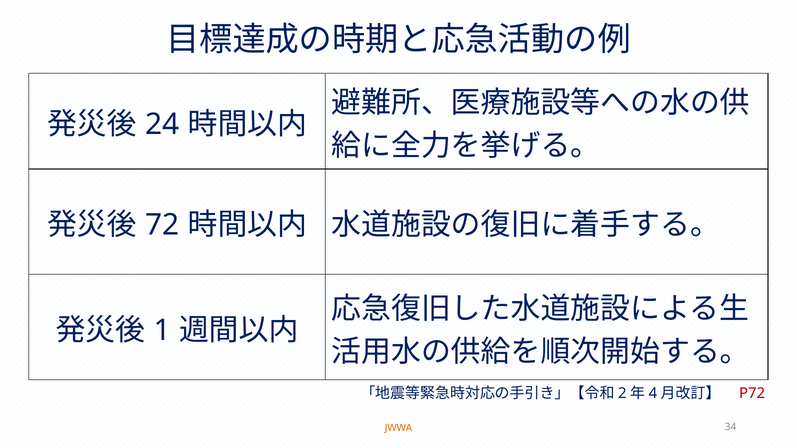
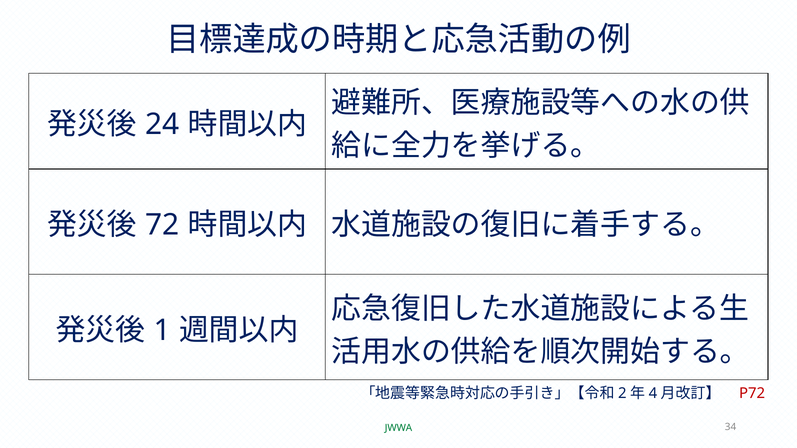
JWWA colour: orange -> green (399, 428)
